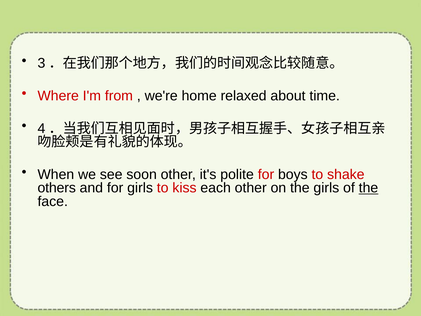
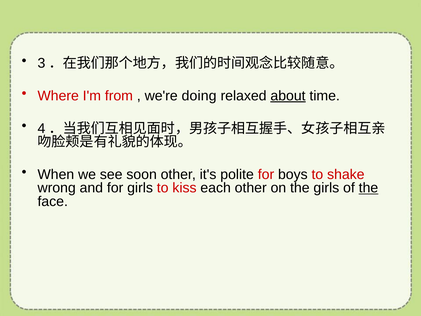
home: home -> doing (199, 96)
about underline: none -> present (288, 96)
others: others -> wrong (57, 188)
